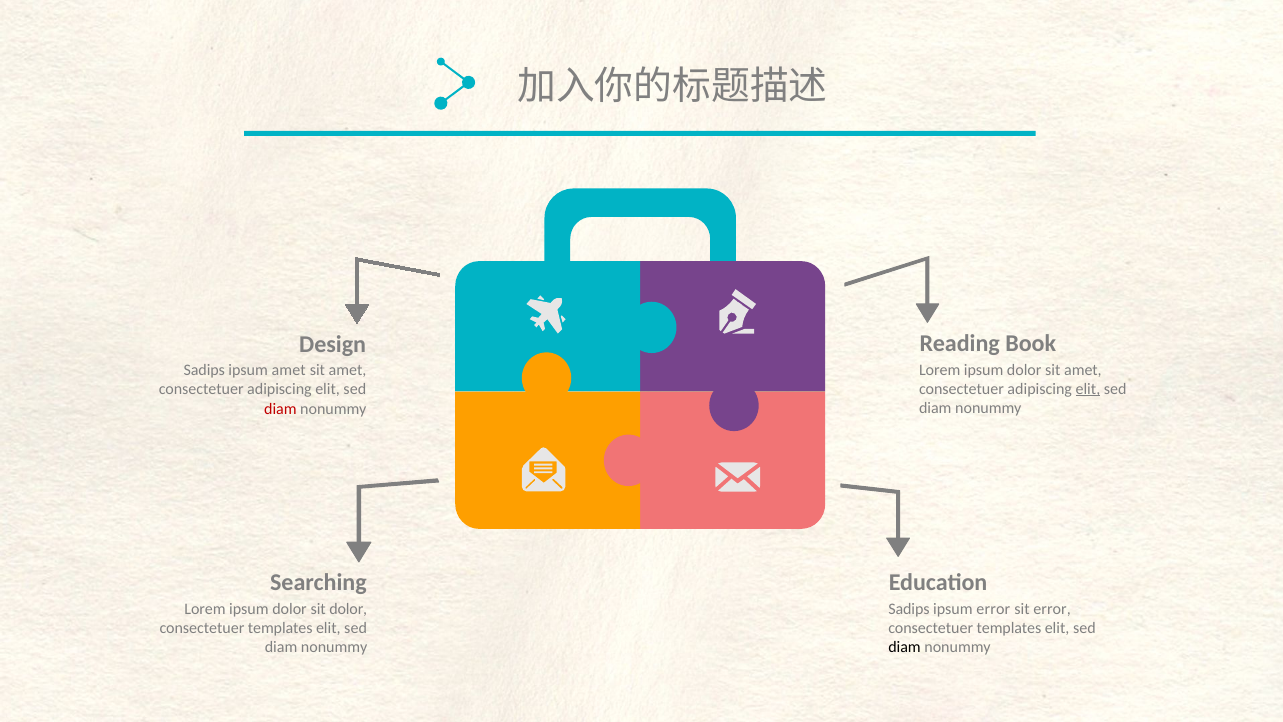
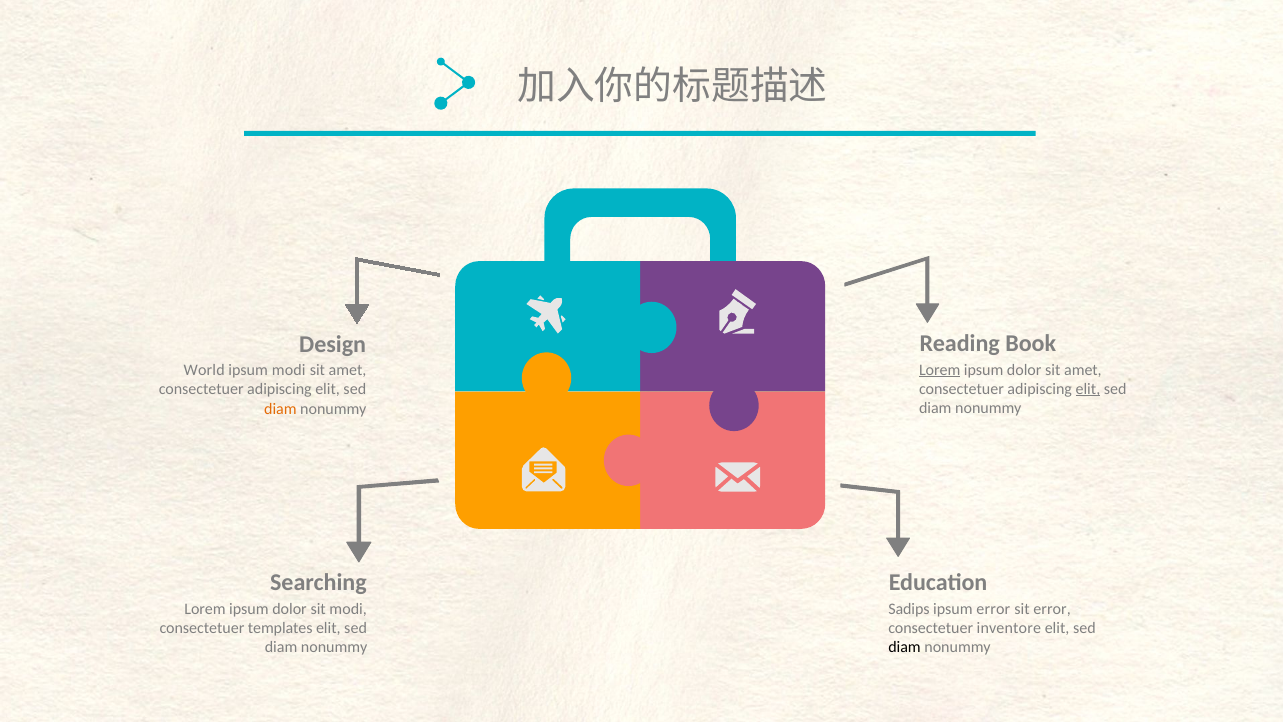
Lorem underline: none -> present (940, 370)
Sadips: Sadips -> World (204, 370)
ipsum amet: amet -> modi (289, 370)
diam colour: red -> orange (280, 409)
sit dolor: dolor -> modi (348, 609)
templates: templates -> inventore (1009, 628)
